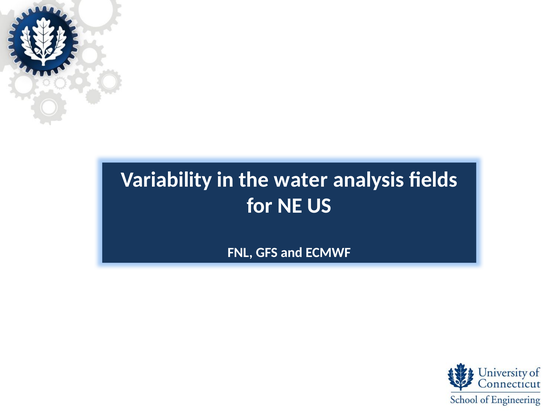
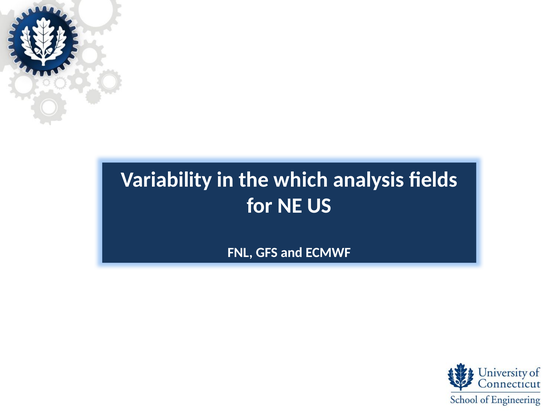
water: water -> which (301, 180)
